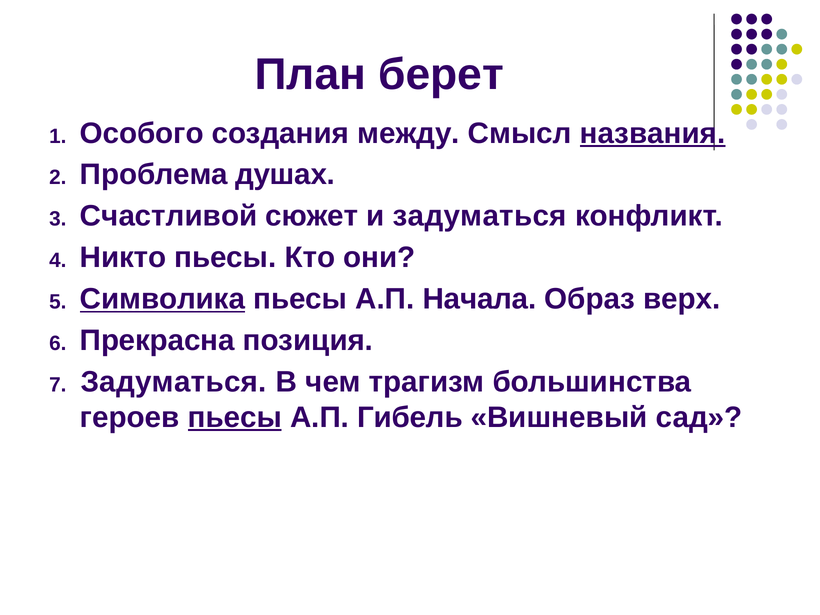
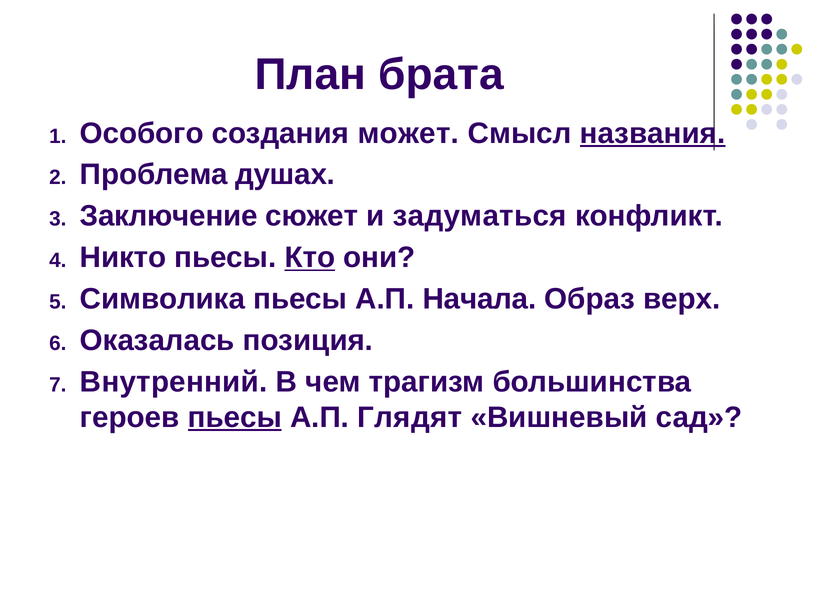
берет: берет -> брата (441, 75)
между: между -> может (408, 133)
Счастливой: Счастливой -> Заключение (169, 216)
Кто underline: none -> present (310, 258)
Символика underline: present -> none (163, 299)
Прекрасна: Прекрасна -> Оказалась (157, 340)
Задуматься: Задуматься -> Внутренний (174, 382)
Гибель: Гибель -> Глядят (410, 417)
